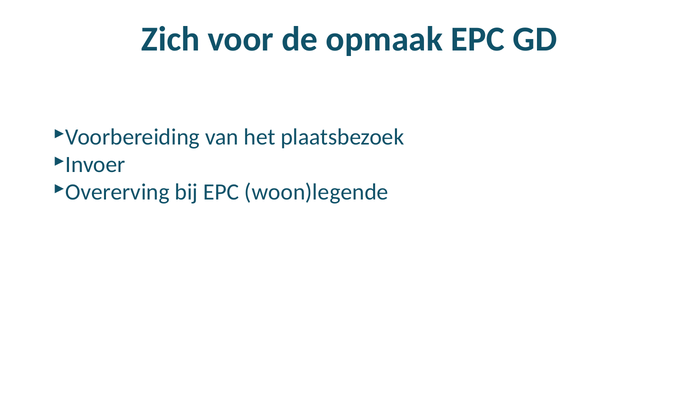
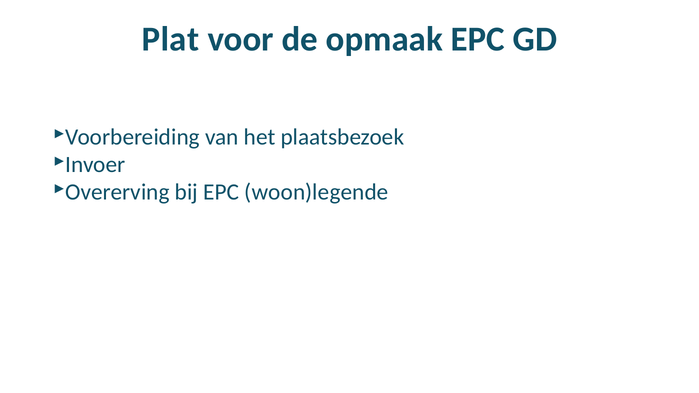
Zich: Zich -> Plat (170, 39)
